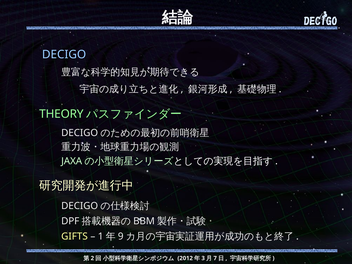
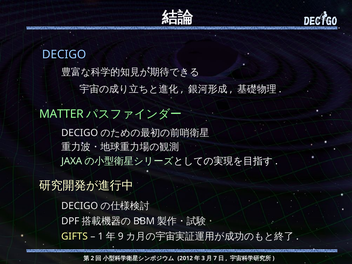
THEORY: THEORY -> MATTER (61, 114)
